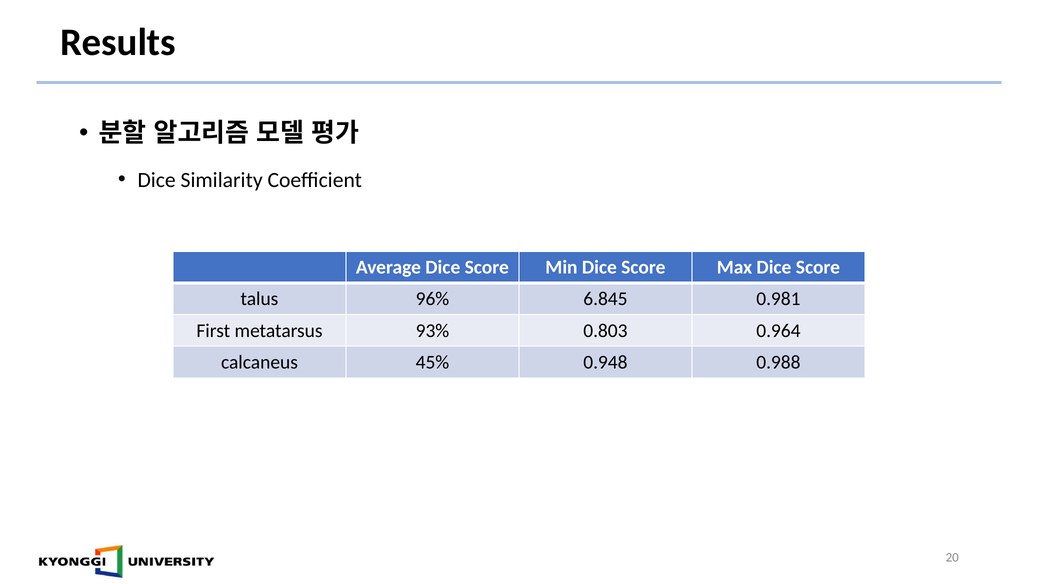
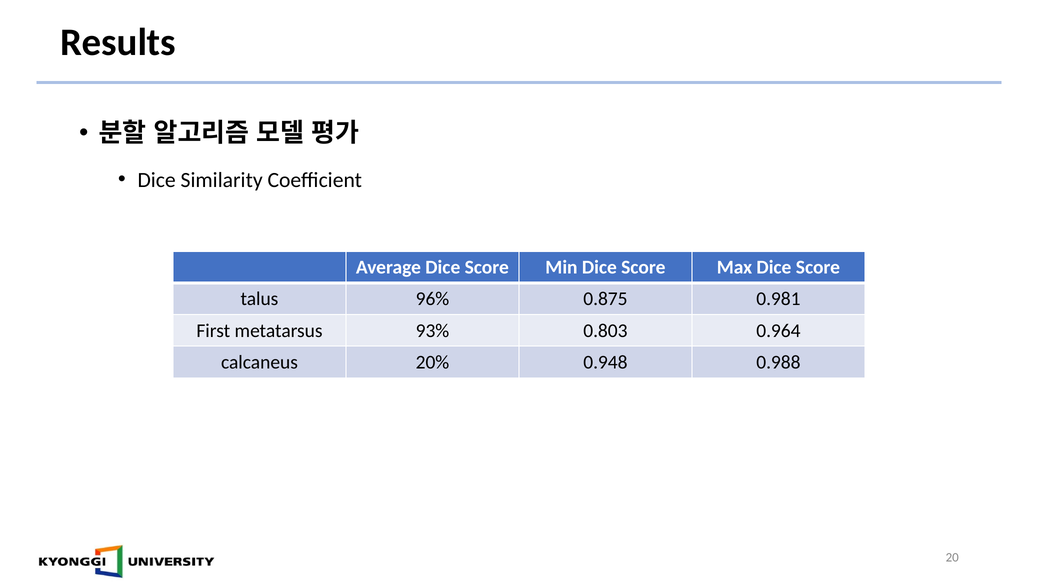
6.845: 6.845 -> 0.875 (605, 299)
45%: 45% -> 20% (432, 362)
